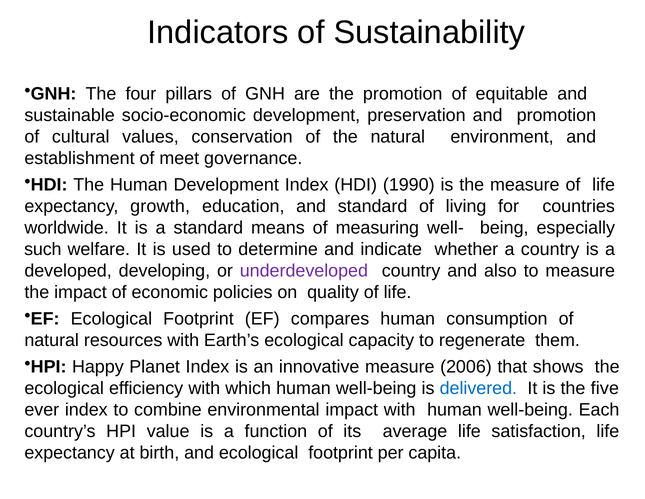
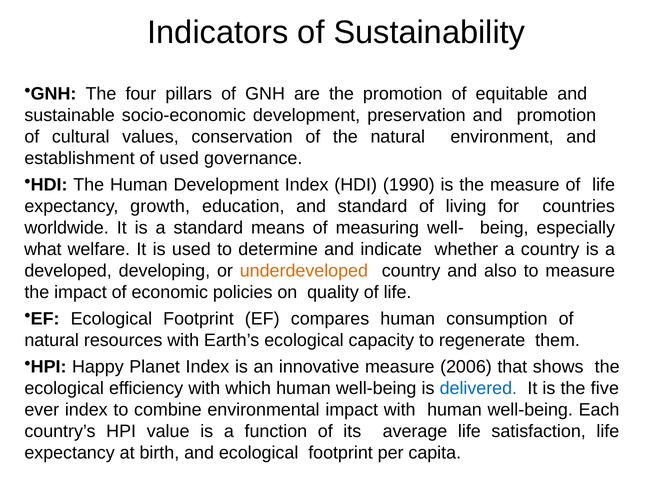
of meet: meet -> used (179, 158)
such: such -> what (43, 249)
underdeveloped colour: purple -> orange (304, 271)
